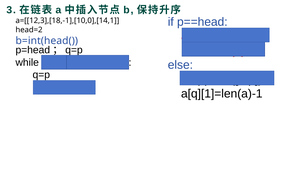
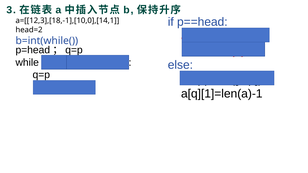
b=int(head(: b=int(head( -> b=int(while( (47, 41)
